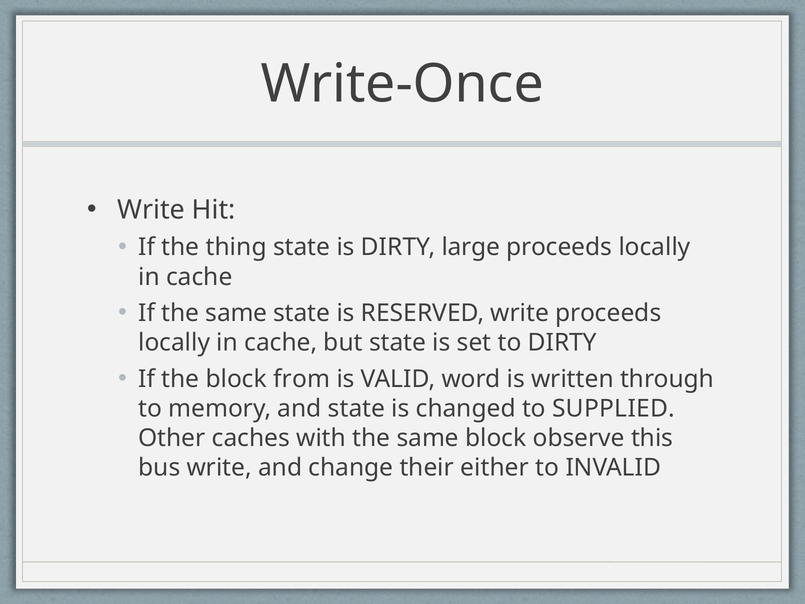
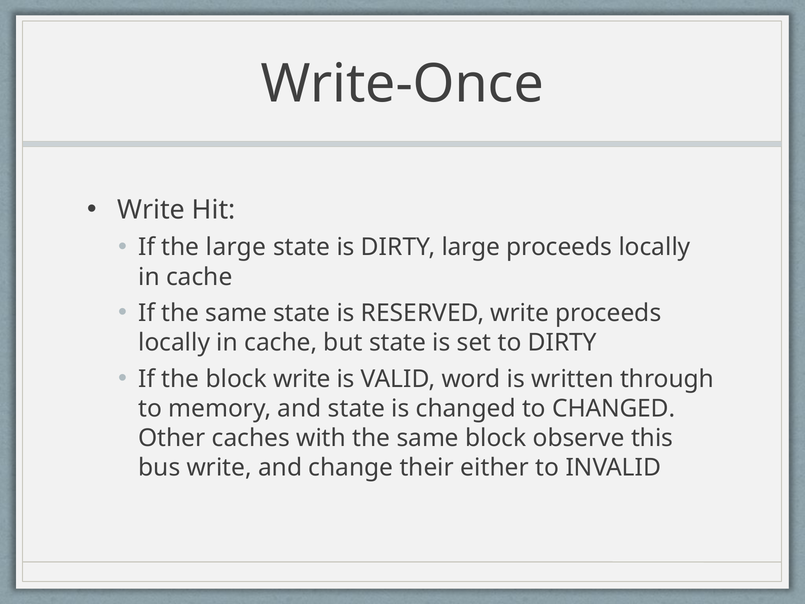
the thing: thing -> large (236, 247)
block from: from -> write (302, 379)
to SUPPLIED: SUPPLIED -> CHANGED (614, 408)
